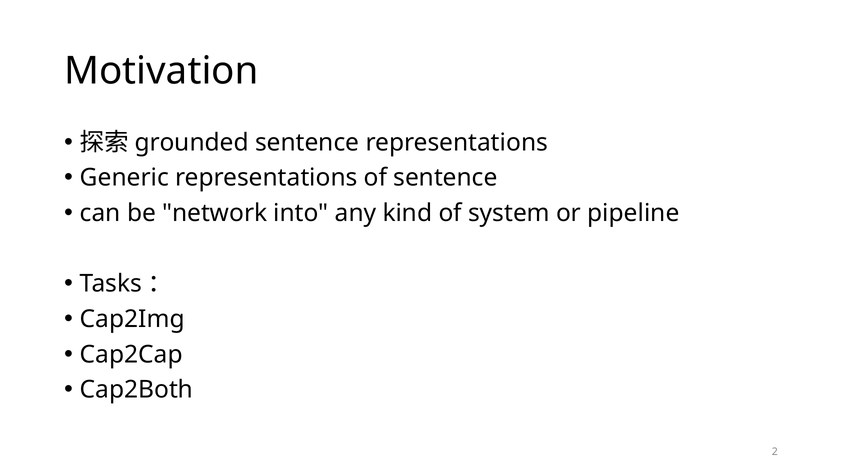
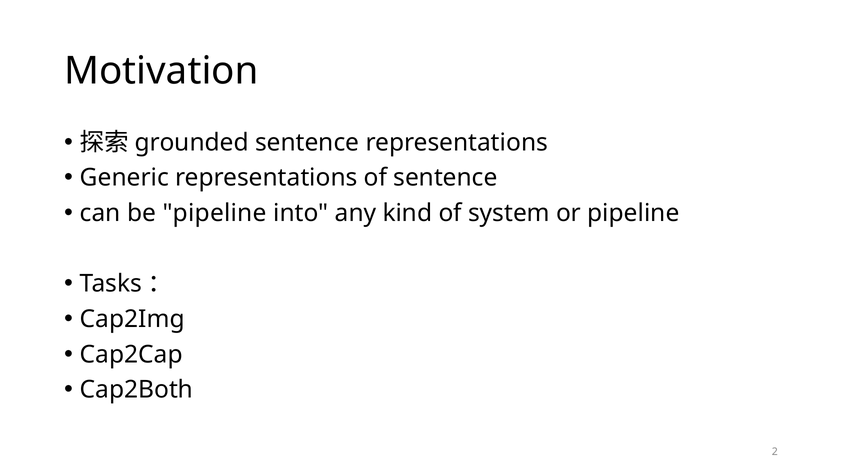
be network: network -> pipeline (215, 213)
